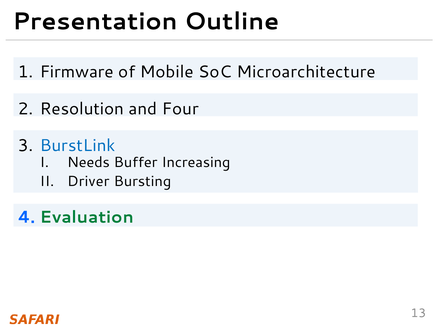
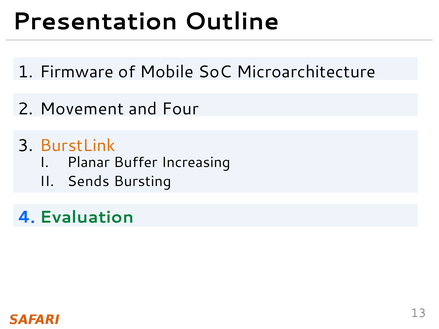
Resolution: Resolution -> Movement (82, 109)
BurstLink colour: blue -> orange (78, 146)
Needs: Needs -> Planar (88, 163)
Driver: Driver -> Sends (88, 181)
